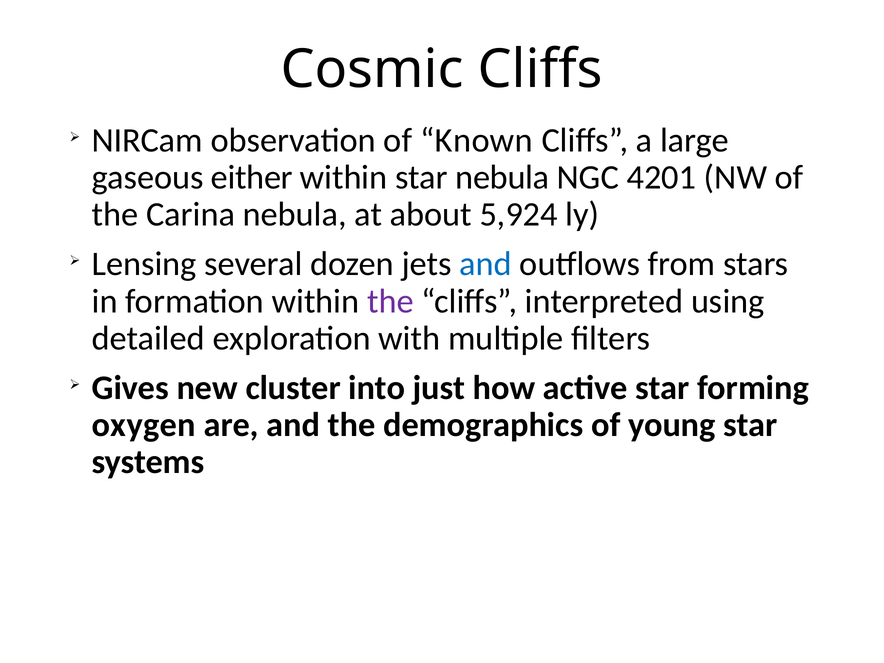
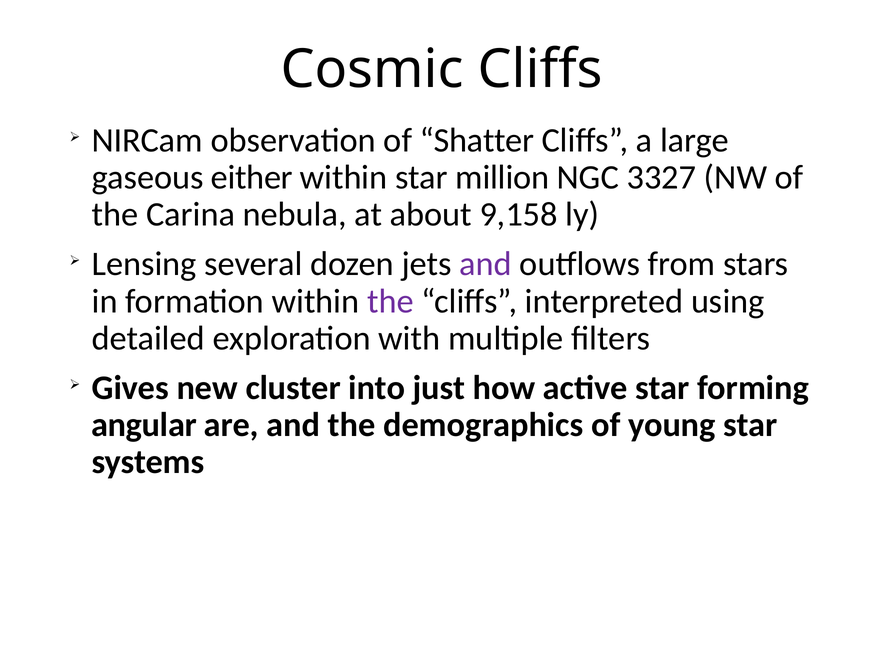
Known: Known -> Shatter (477, 140)
star nebula: nebula -> million (502, 177)
4201: 4201 -> 3327 (661, 177)
5,924: 5,924 -> 9,158 (519, 215)
and colour: blue -> purple (486, 264)
oxygen: oxygen -> angular (144, 425)
